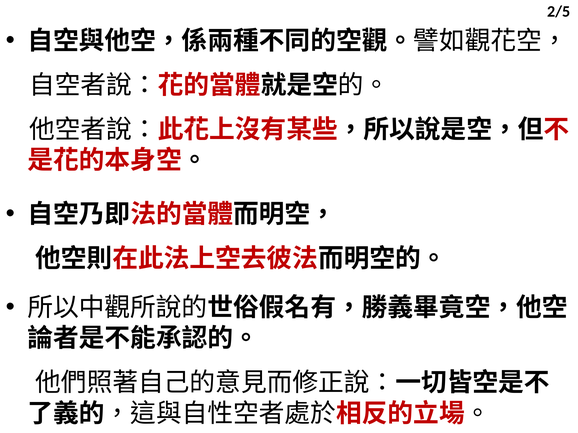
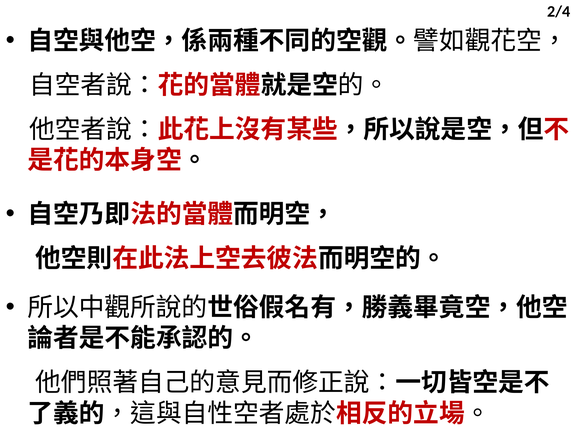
2/5: 2/5 -> 2/4 (559, 12)
